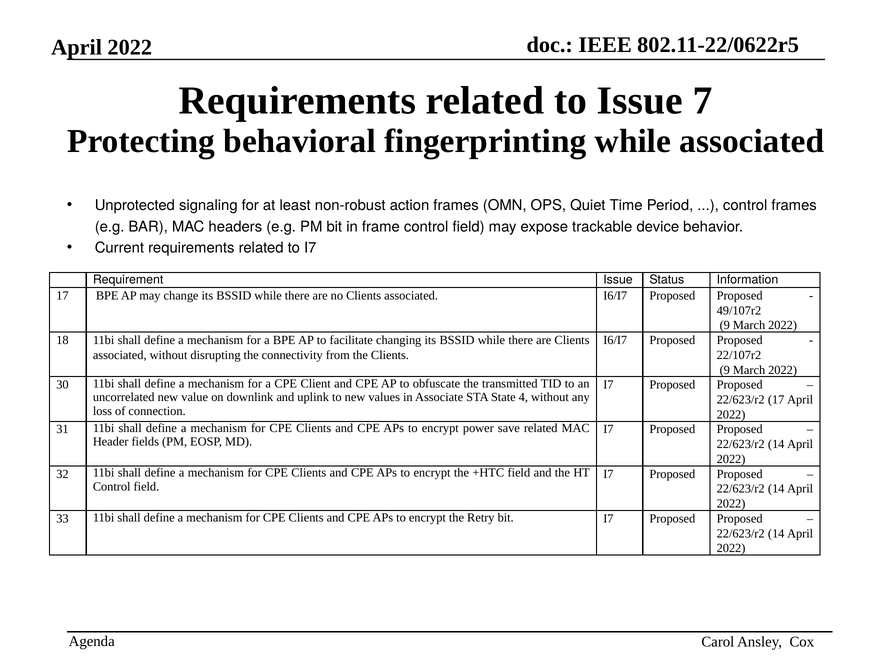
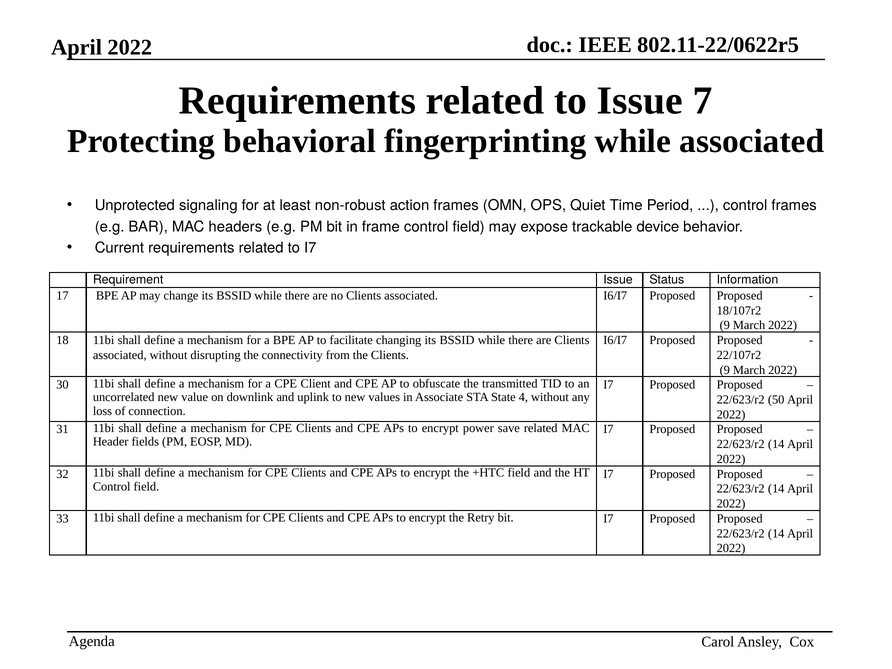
49/107r2: 49/107r2 -> 18/107r2 (739, 310)
22/623/r2 17: 17 -> 50 (776, 400)
